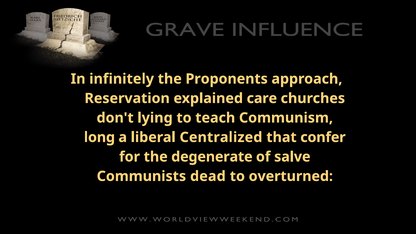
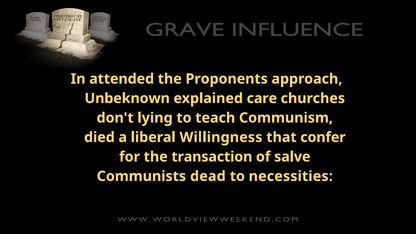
infinitely: infinitely -> attended (122, 79)
Reservation: Reservation -> Unbeknown (127, 98)
long: long -> died (99, 137)
Centralized: Centralized -> Willingness (221, 137)
degenerate: degenerate -> transaction (212, 157)
overturned: overturned -> necessities (291, 176)
